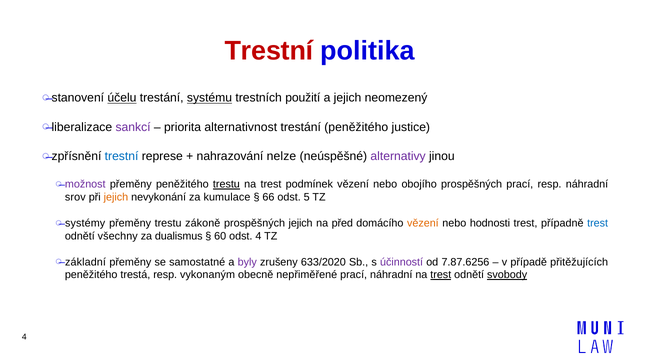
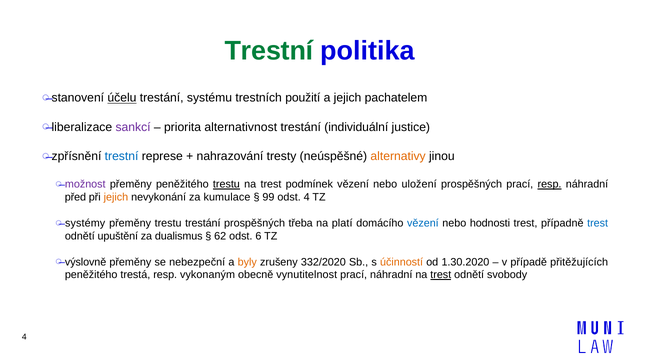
Trestní colour: red -> green (269, 51)
systému underline: present -> none (210, 98)
neomezený: neomezený -> pachatelem (396, 98)
trestání peněžitého: peněžitého -> individuální (356, 127)
nelze: nelze -> tresty (282, 156)
alternativy colour: purple -> orange (398, 156)
obojího: obojího -> uložení (419, 184)
resp underline: none -> present (550, 184)
srov: srov -> před (75, 197)
66: 66 -> 99 (268, 197)
odst 5: 5 -> 4 (307, 197)
trestu zákoně: zákoně -> trestání (203, 223)
prospěšných jejich: jejich -> třeba (301, 223)
před: před -> platí (342, 223)
vězení colour: orange -> blue (423, 223)
všechny: všechny -> upuštění (118, 236)
60: 60 -> 62 (220, 236)
odst 4: 4 -> 6 (258, 236)
základní: základní -> výslovně (86, 262)
samostatné: samostatné -> nebezpeční (197, 262)
byly colour: purple -> orange (247, 262)
633/2020: 633/2020 -> 332/2020 (323, 262)
účinností colour: purple -> orange (402, 262)
7.87.6256: 7.87.6256 -> 1.30.2020 (465, 262)
nepřiměřené: nepřiměřené -> vynutitelnost (307, 275)
svobody underline: present -> none (507, 275)
